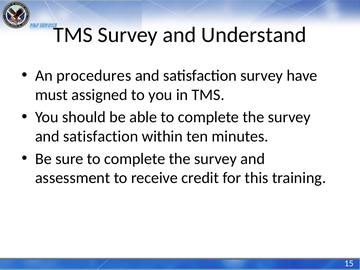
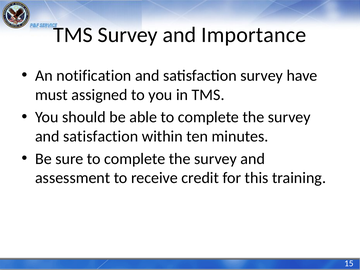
Understand: Understand -> Importance (254, 35)
procedures: procedures -> notification (94, 76)
